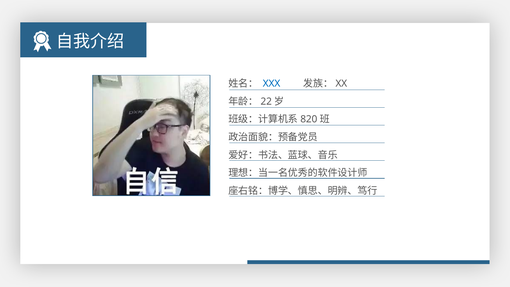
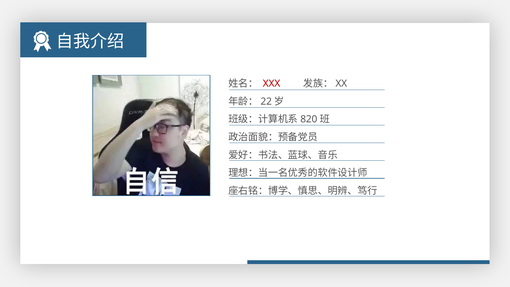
XXX colour: blue -> red (272, 84)
